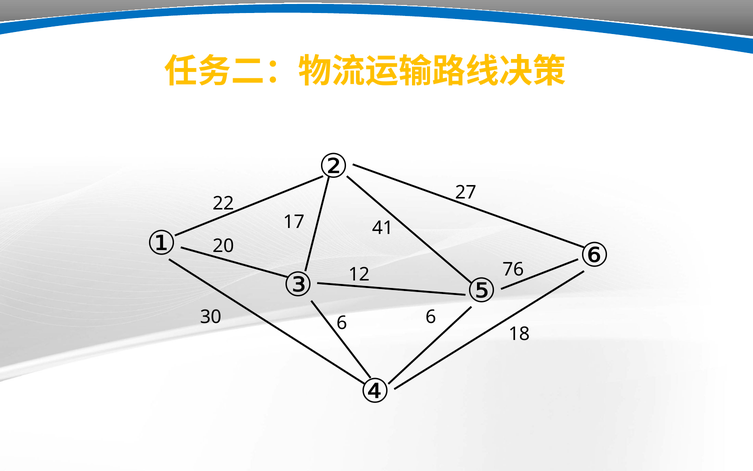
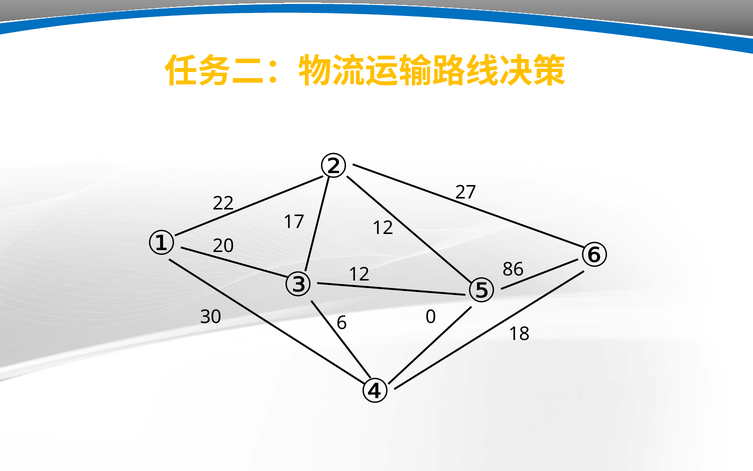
17 41: 41 -> 12 (383, 228)
76: 76 -> 86 (513, 269)
6 6: 6 -> 0 (431, 317)
